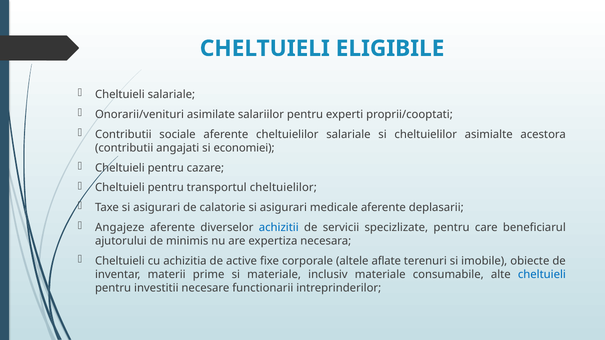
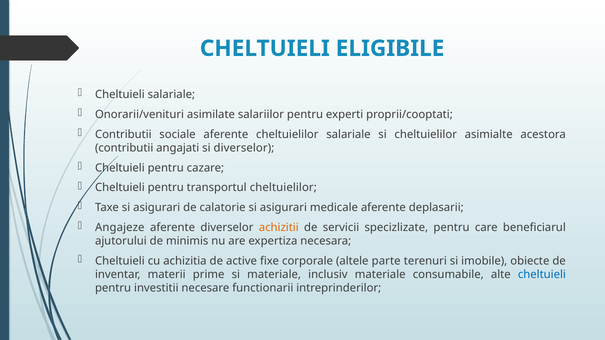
si economiei: economiei -> diverselor (244, 148)
achizitii colour: blue -> orange (279, 228)
aflate: aflate -> parte (386, 261)
